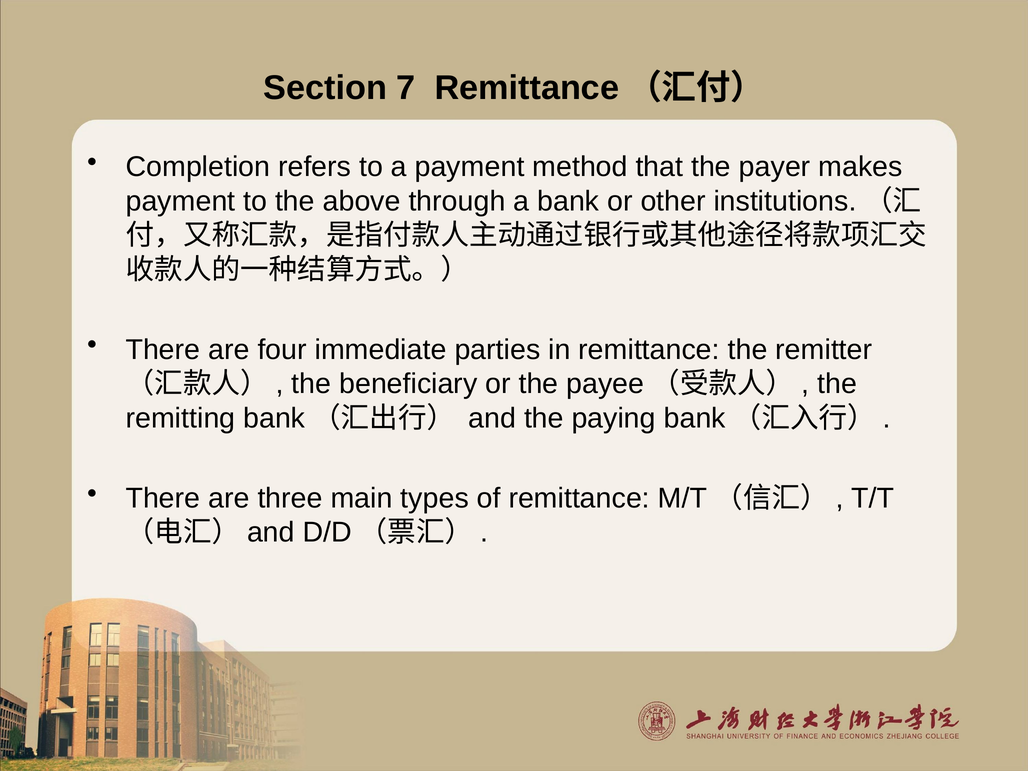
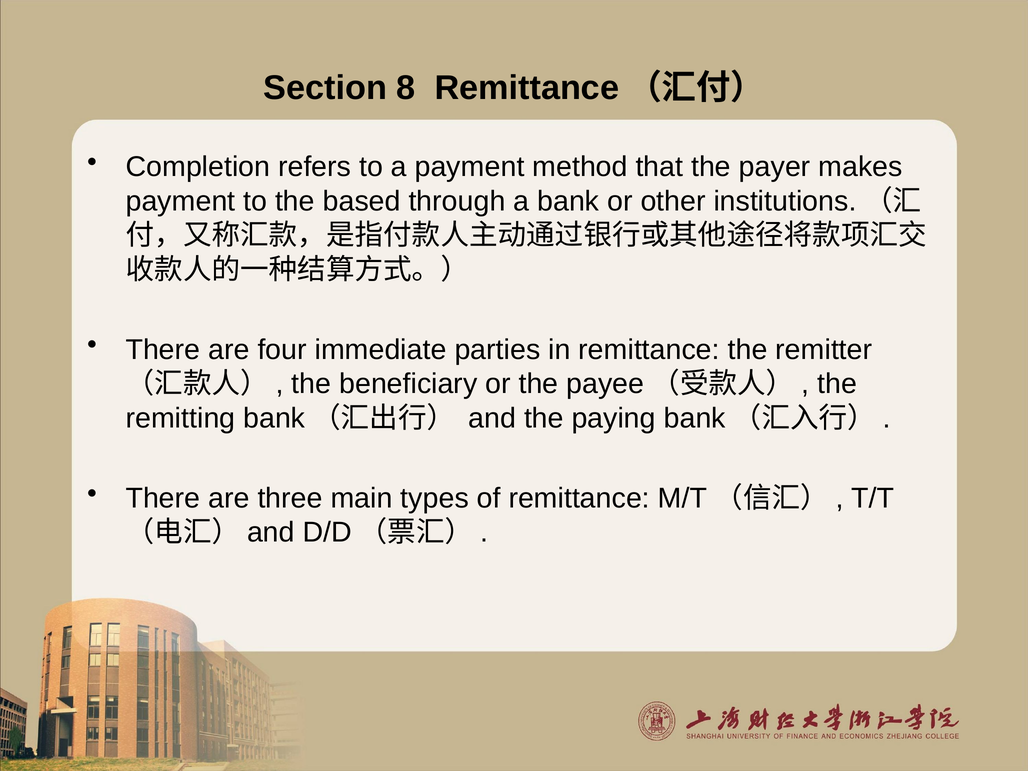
7: 7 -> 8 (406, 88)
above: above -> based (362, 201)
